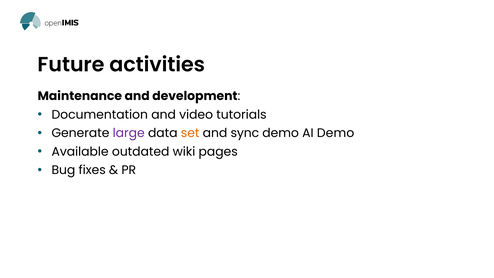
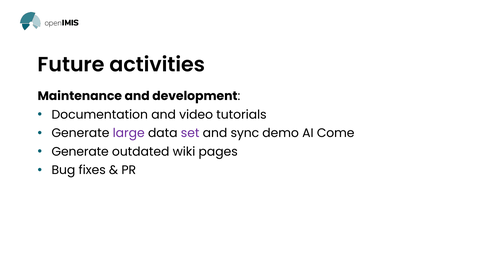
set colour: orange -> purple (190, 133)
AI Demo: Demo -> Come (336, 133)
Available: Available -> Generate (80, 152)
